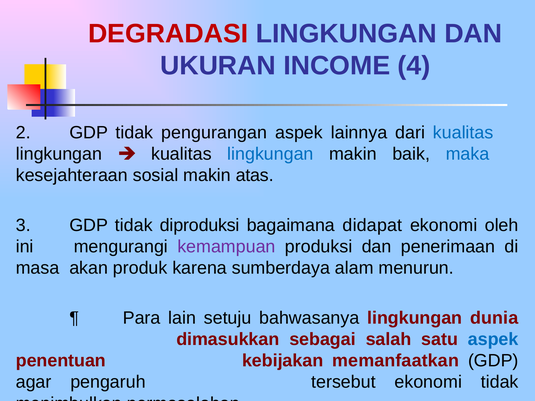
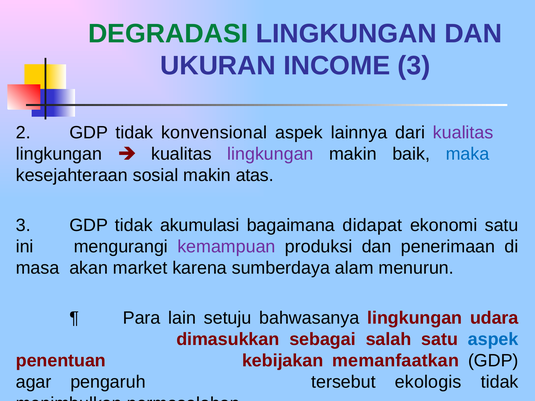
DEGRADASI colour: red -> green (168, 34)
INCOME 4: 4 -> 3 (414, 66)
pengurangan: pengurangan -> konvensional (214, 133)
kualitas colour: blue -> purple (463, 133)
lingkungan colour: blue -> purple (270, 154)
diproduksi: diproduksi -> akumulasi (200, 225)
ekonomi oleh: oleh -> satu (502, 225)
produk: produk -> market (140, 268)
dunia: dunia -> udara (494, 318)
tersebut ekonomi: ekonomi -> ekologis (428, 382)
